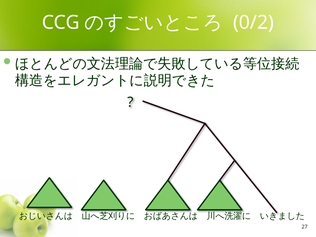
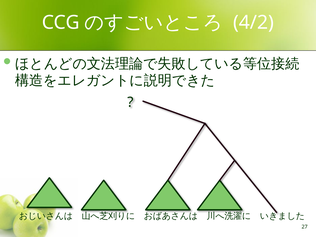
0/2: 0/2 -> 4/2 (254, 22)
